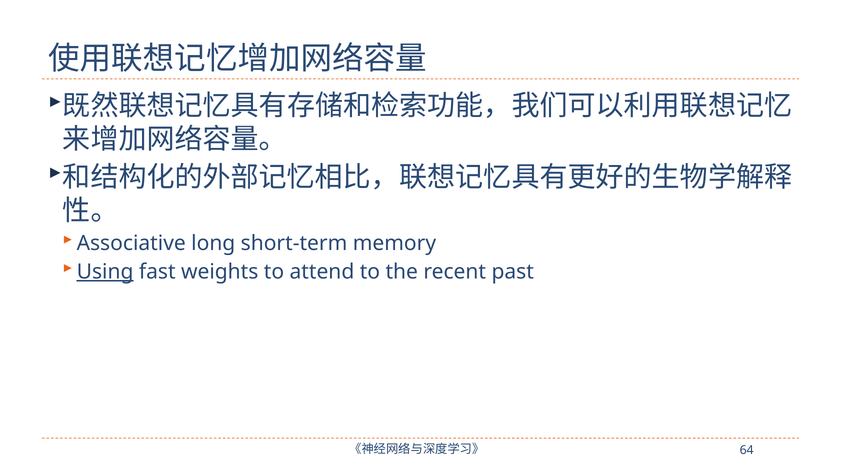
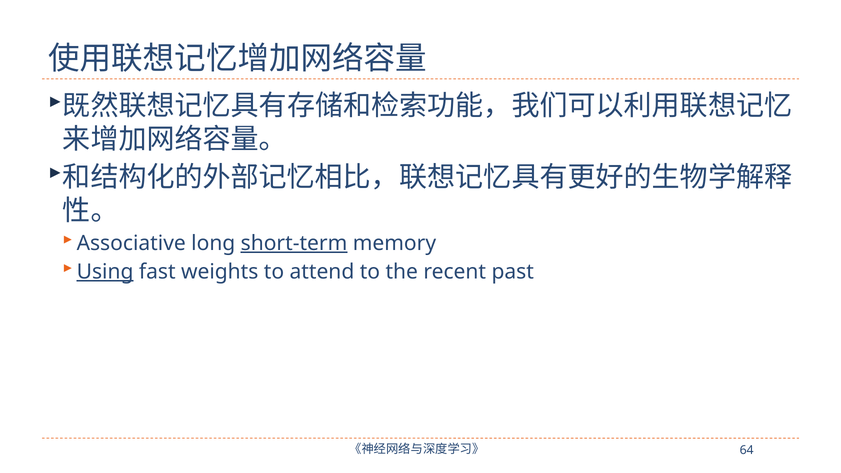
short-term underline: none -> present (294, 243)
